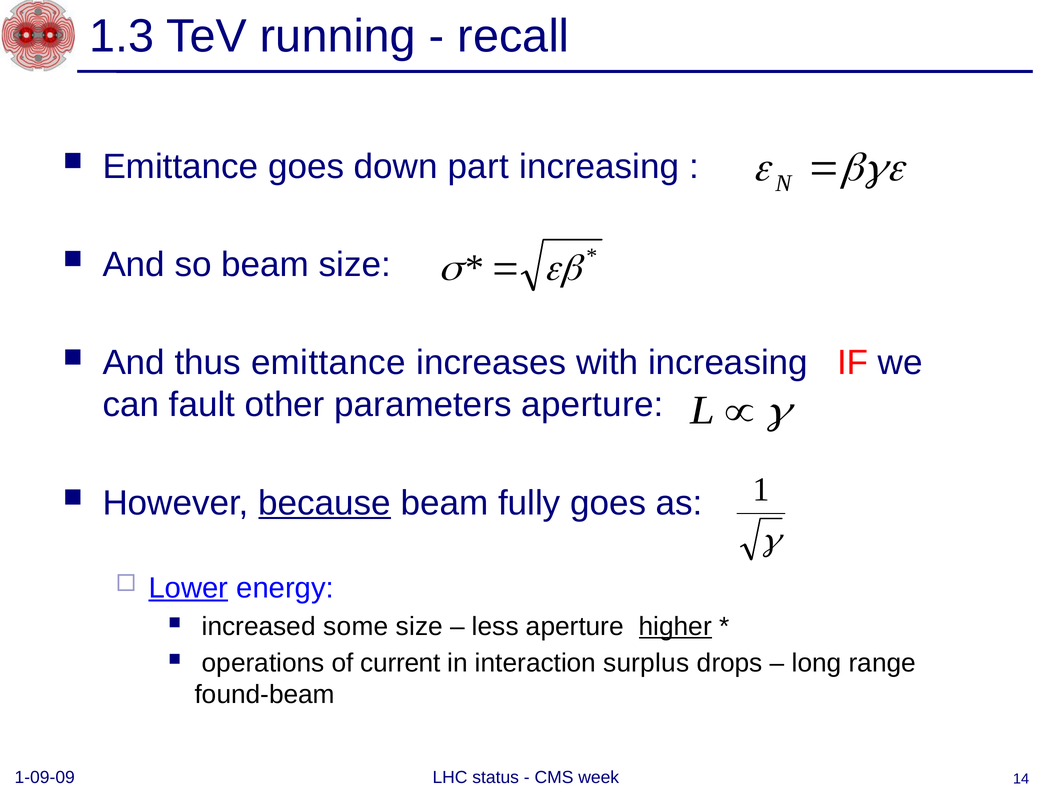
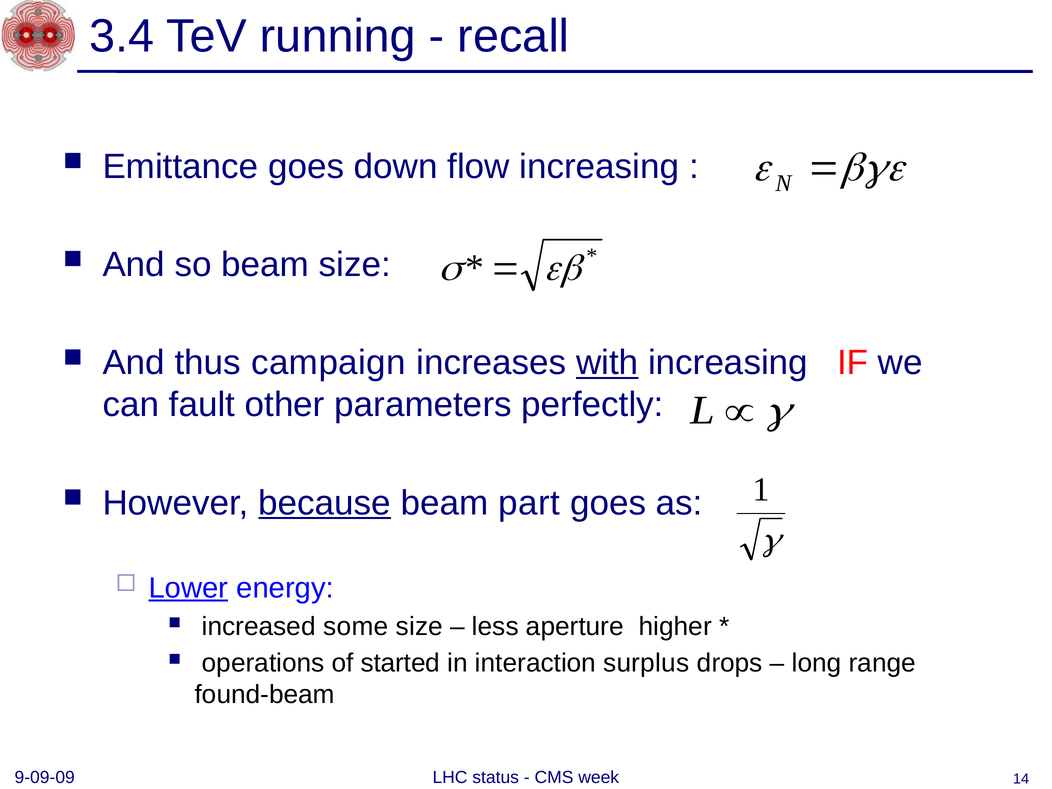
1.3: 1.3 -> 3.4 (122, 36)
part: part -> flow (479, 166)
thus emittance: emittance -> campaign (328, 363)
with underline: none -> present (607, 363)
parameters aperture: aperture -> perfectly (593, 405)
fully: fully -> part (529, 503)
higher underline: present -> none (675, 626)
current: current -> started (400, 663)
1-09-09: 1-09-09 -> 9-09-09 (45, 778)
